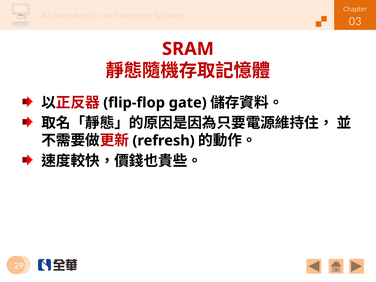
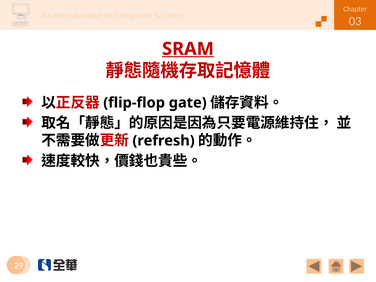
SRAM underline: none -> present (188, 49)
